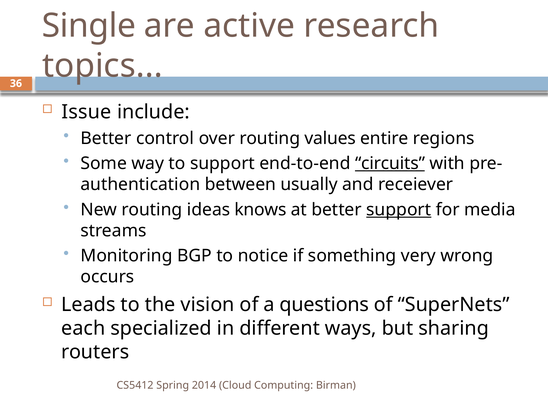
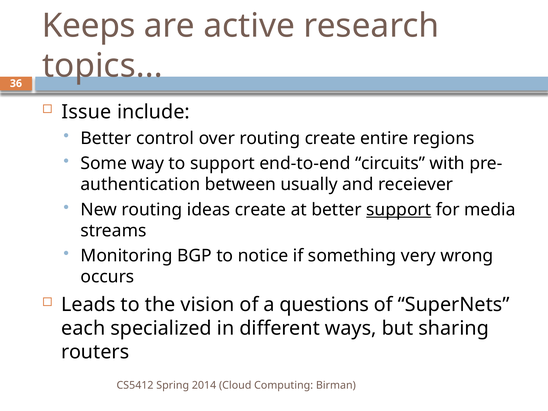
Single: Single -> Keeps (89, 26)
routing values: values -> create (330, 138)
circuits underline: present -> none (390, 163)
ideas knows: knows -> create (260, 210)
